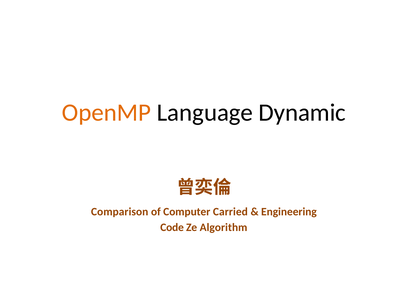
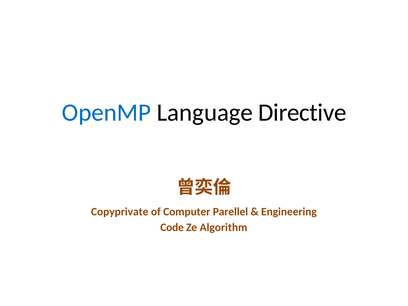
OpenMP colour: orange -> blue (107, 113)
Dynamic: Dynamic -> Directive (302, 113)
Comparison: Comparison -> Copyprivate (120, 212)
Carried: Carried -> Parellel (230, 212)
